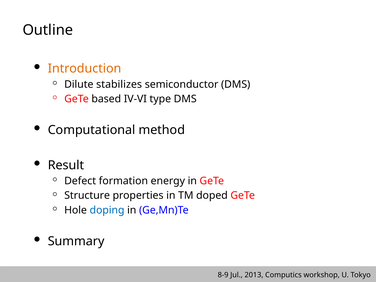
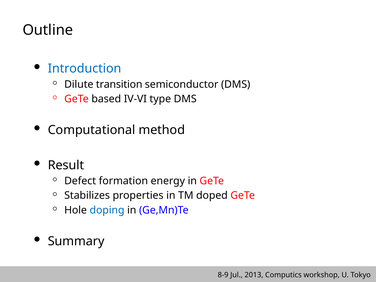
Introduction colour: orange -> blue (85, 69)
stabilizes: stabilizes -> transition (119, 84)
Structure: Structure -> Stabilizes (87, 196)
